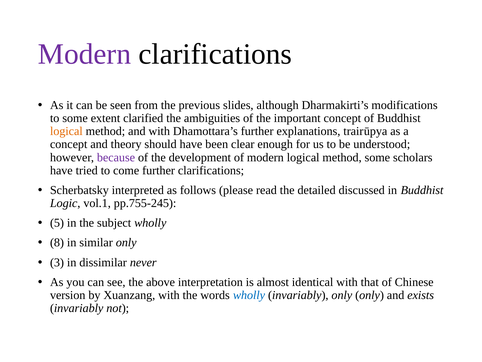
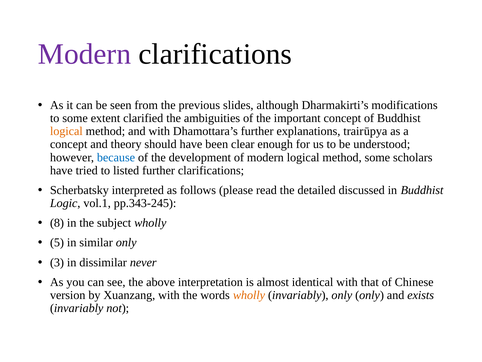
because colour: purple -> blue (116, 157)
come: come -> listed (126, 170)
pp.755-245: pp.755-245 -> pp.343-245 (145, 203)
5: 5 -> 8 (57, 223)
8: 8 -> 5 (57, 242)
wholly colour: blue -> orange (249, 295)
